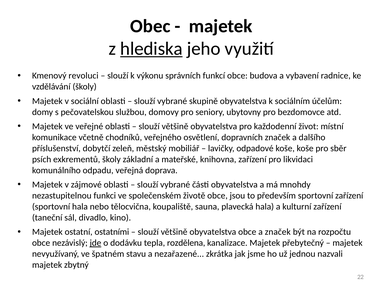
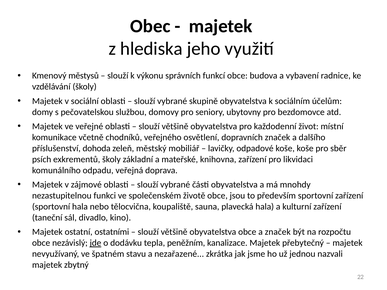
hlediska underline: present -> none (151, 49)
revoluci: revoluci -> městysů (84, 76)
dobytčí: dobytčí -> dohoda (97, 148)
rozdělena: rozdělena -> peněžním (186, 243)
